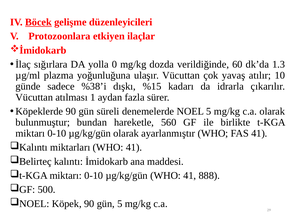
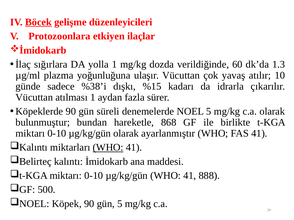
yolla 0: 0 -> 1 (114, 64)
560: 560 -> 868 (169, 123)
WHO underline: none -> present (108, 148)
